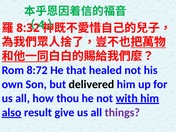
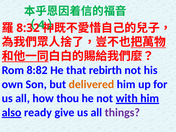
8:72: 8:72 -> 8:82 (37, 70)
healed: healed -> rebirth (105, 70)
delivered colour: black -> orange (91, 84)
result: result -> ready (38, 112)
